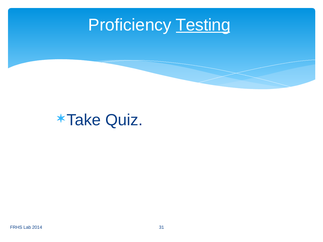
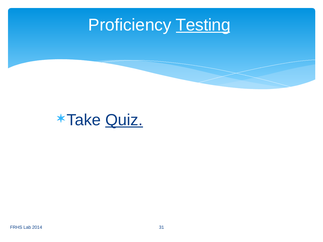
Quiz underline: none -> present (124, 120)
